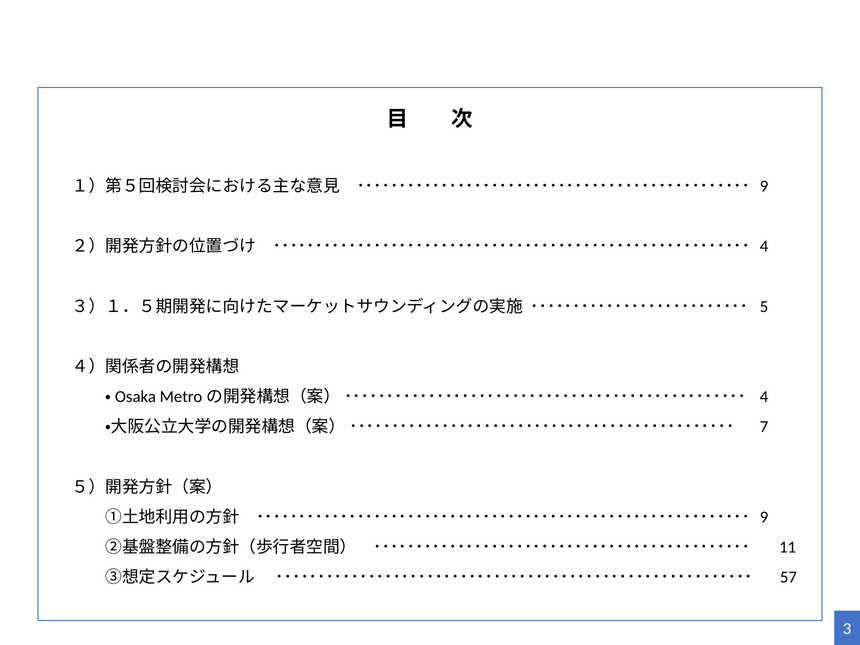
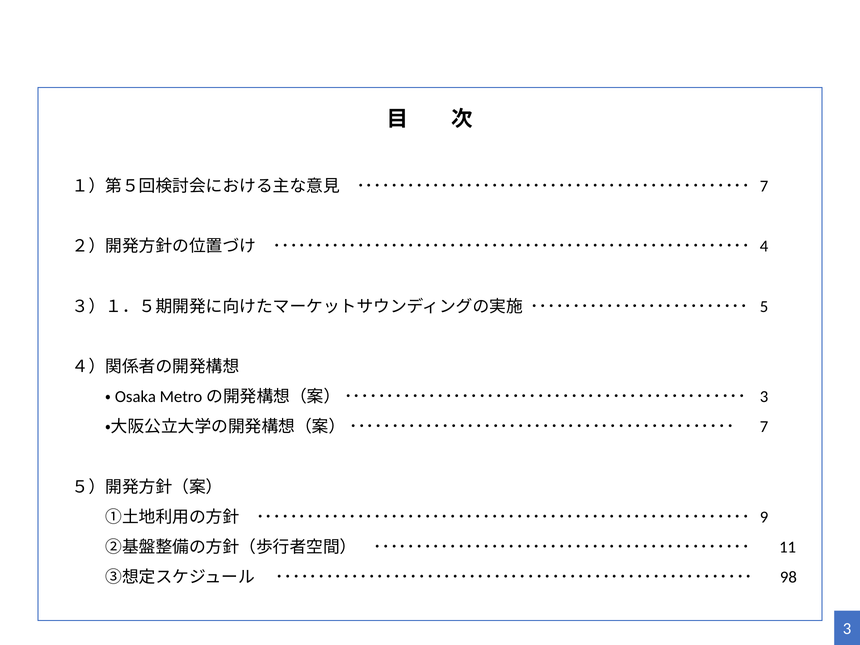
9: 9 -> 7 (764, 186)
4: 4 -> 3 (764, 397)
57: 57 -> 98 (788, 577)
